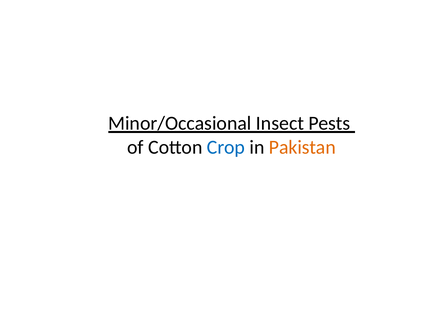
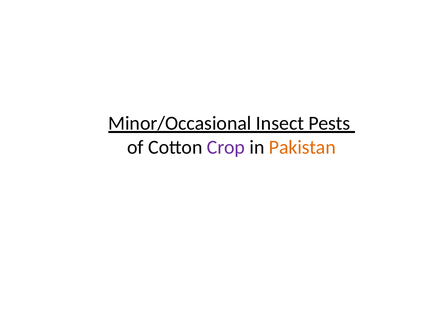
Crop colour: blue -> purple (226, 147)
